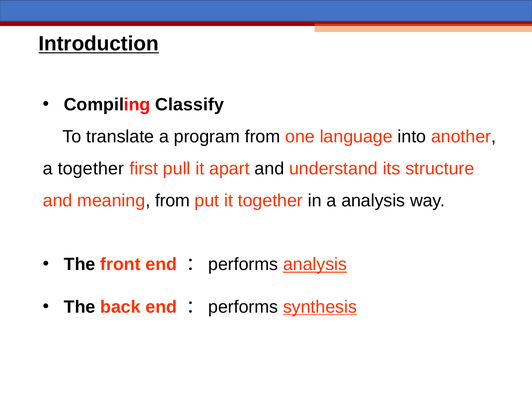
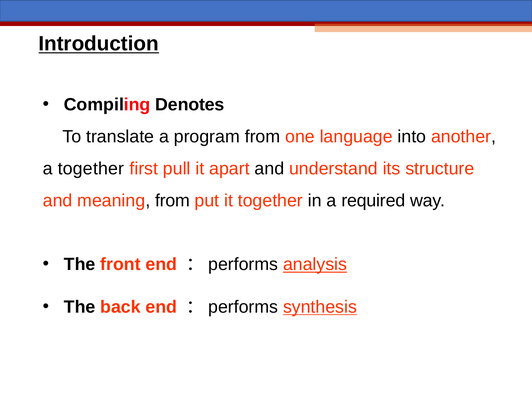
Classify: Classify -> Denotes (190, 105)
a analysis: analysis -> required (373, 200)
